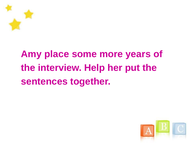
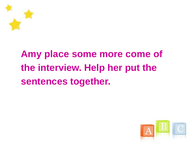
years: years -> come (138, 54)
